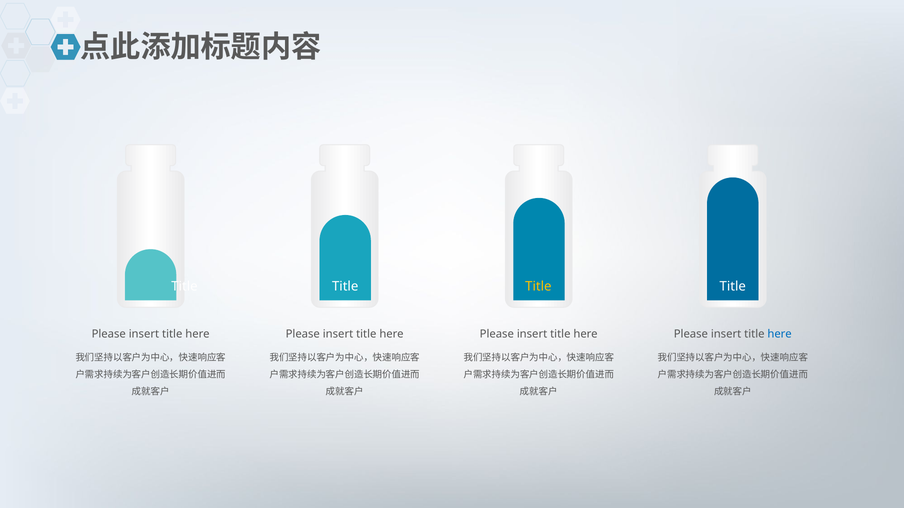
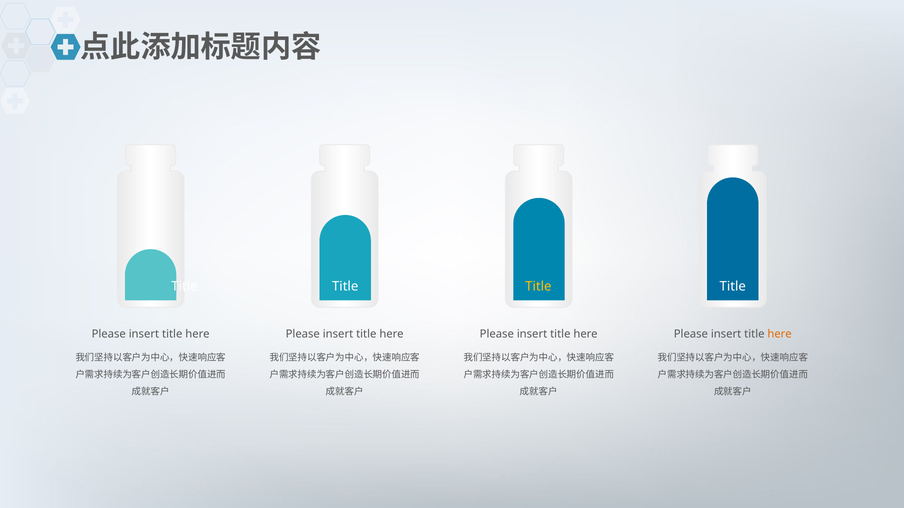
here colour: blue -> orange (780, 334)
